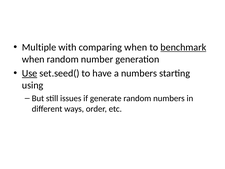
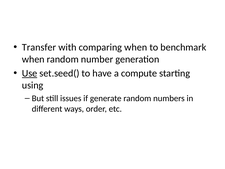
Multiple: Multiple -> Transfer (39, 47)
benchmark underline: present -> none (183, 47)
a numbers: numbers -> compute (139, 73)
